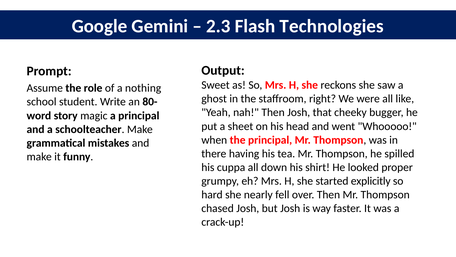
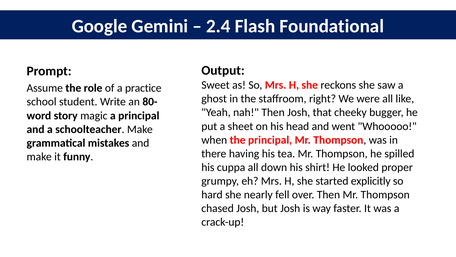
2.3: 2.3 -> 2.4 (218, 26)
Technologies: Technologies -> Foundational (332, 26)
nothing: nothing -> practice (143, 88)
